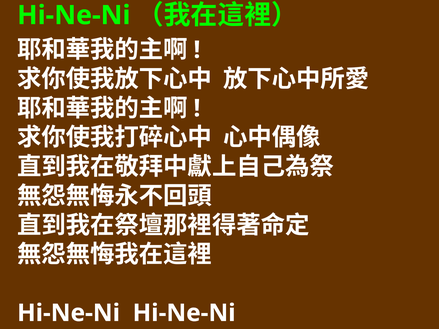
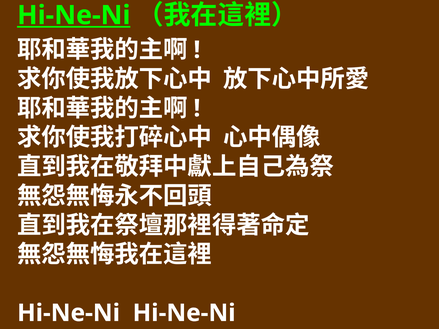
Hi-Ne-Ni underline: none -> present (74, 15)
